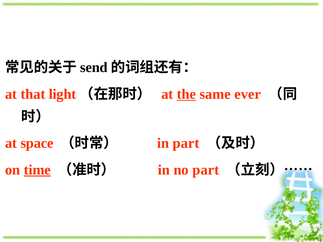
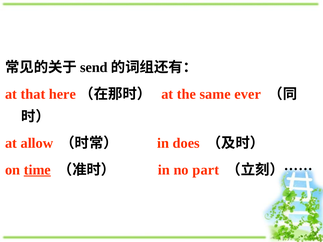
light: light -> here (62, 94)
the underline: present -> none (186, 94)
space: space -> allow (37, 143)
in part: part -> does (186, 143)
